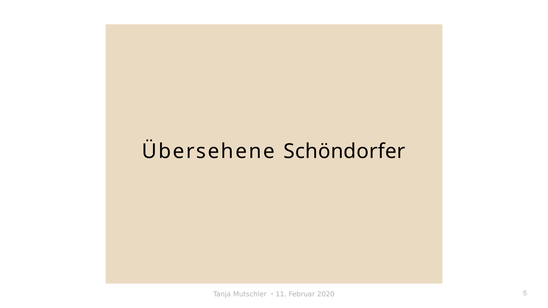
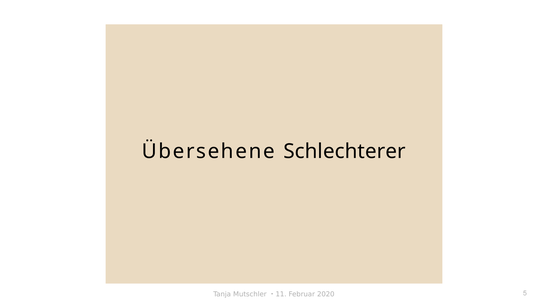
Schöndorfer: Schöndorfer -> Schlechterer (345, 151)
